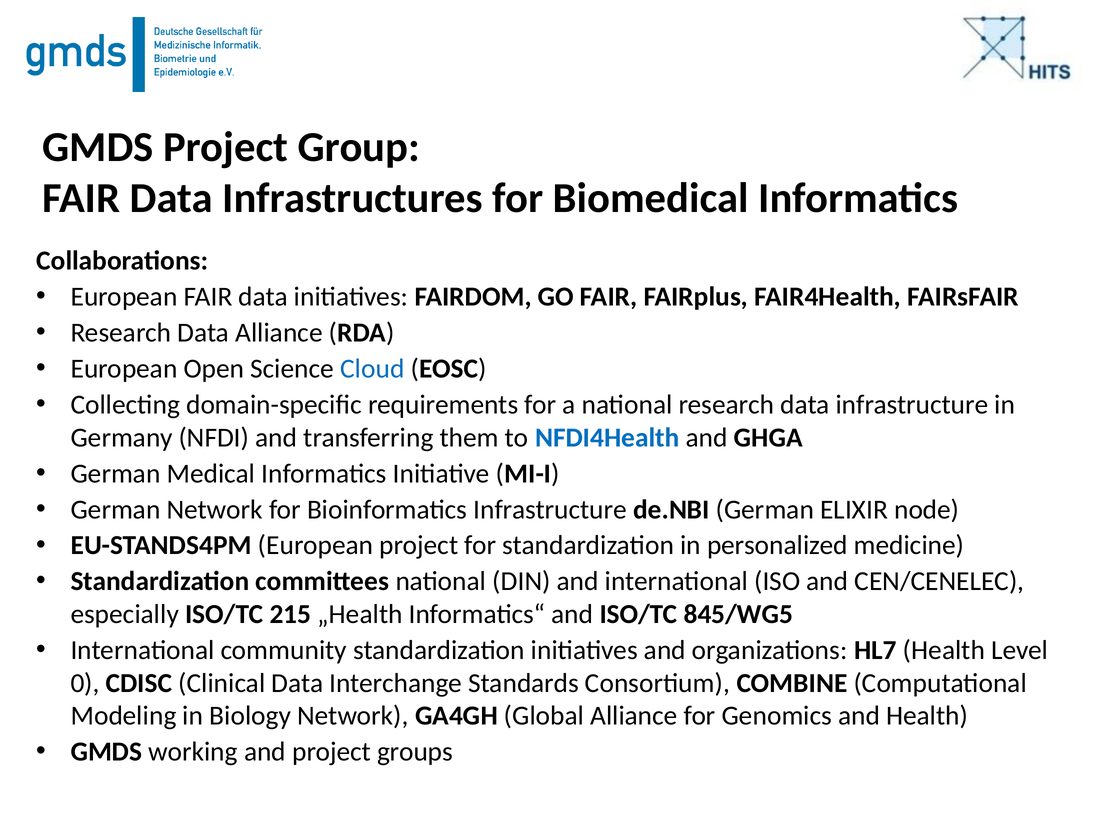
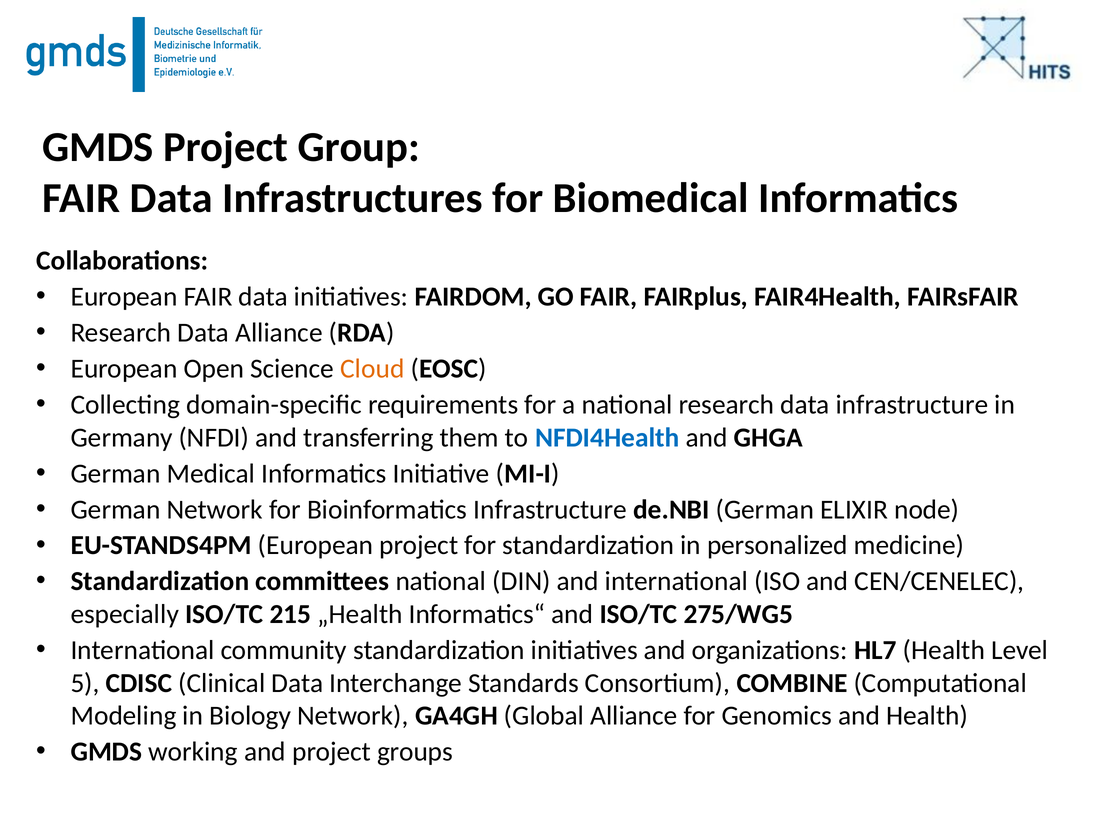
Cloud colour: blue -> orange (372, 369)
845/WG5: 845/WG5 -> 275/WG5 (738, 615)
0: 0 -> 5 (85, 684)
